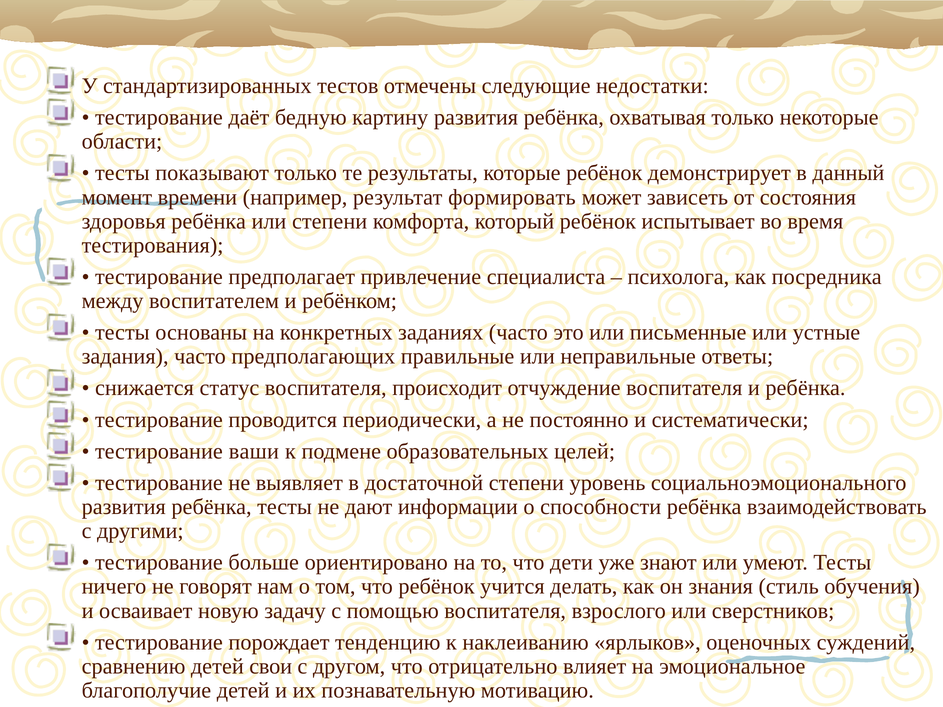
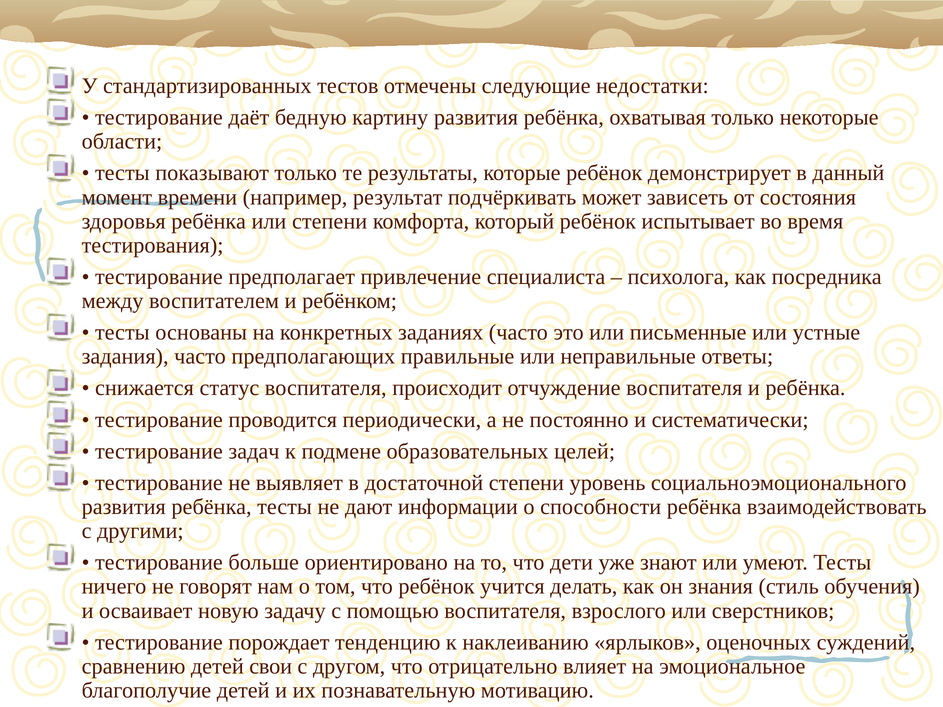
формировать: формировать -> подчёркивать (512, 197)
ваши: ваши -> задач (254, 451)
